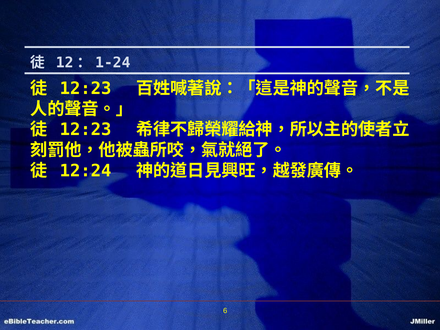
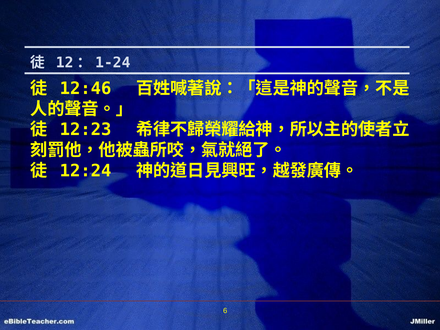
12:23: 12:23 -> 12:46 (86, 89)
